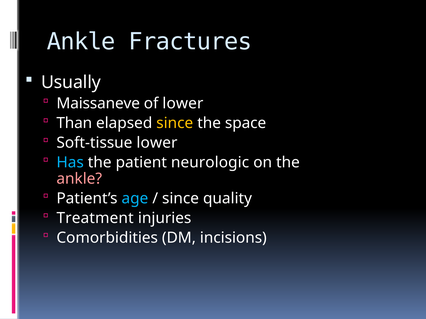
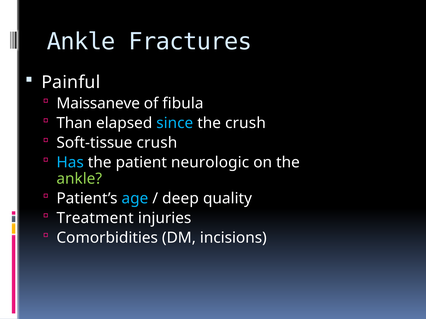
Usually: Usually -> Painful (71, 83)
of lower: lower -> fibula (183, 104)
since colour: yellow -> light blue (175, 123)
the space: space -> crush (245, 123)
Soft-tissue lower: lower -> crush (157, 143)
ankle colour: pink -> light green (79, 179)
since: since -> deep (180, 199)
